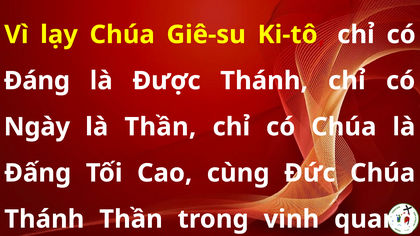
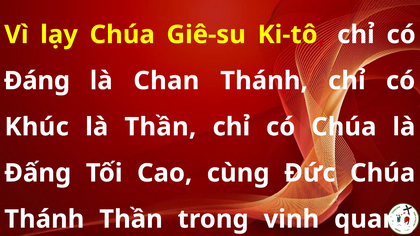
Được: Được -> Chan (166, 81)
Ngày: Ngày -> Khúc (37, 127)
